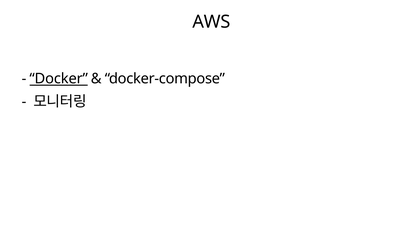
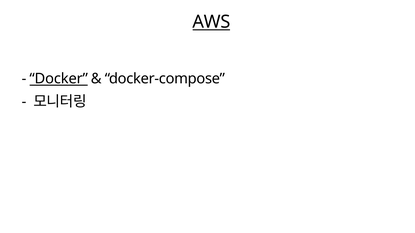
AWS underline: none -> present (211, 22)
